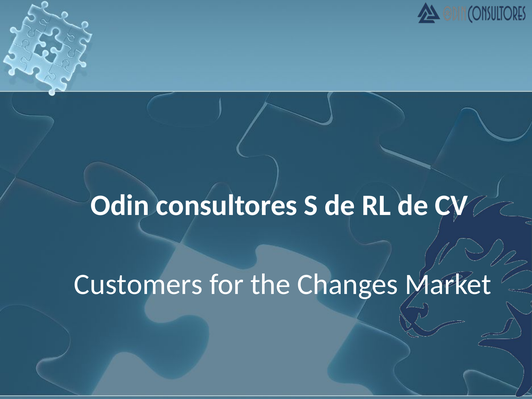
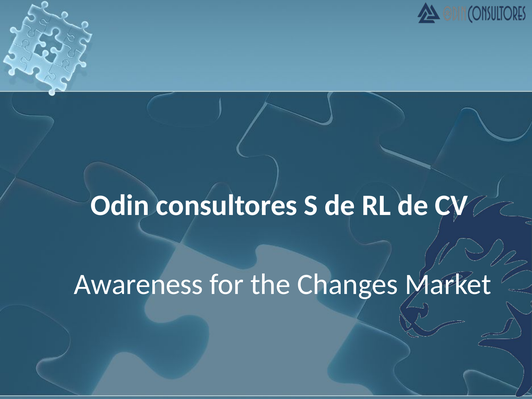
Customers: Customers -> Awareness (139, 284)
